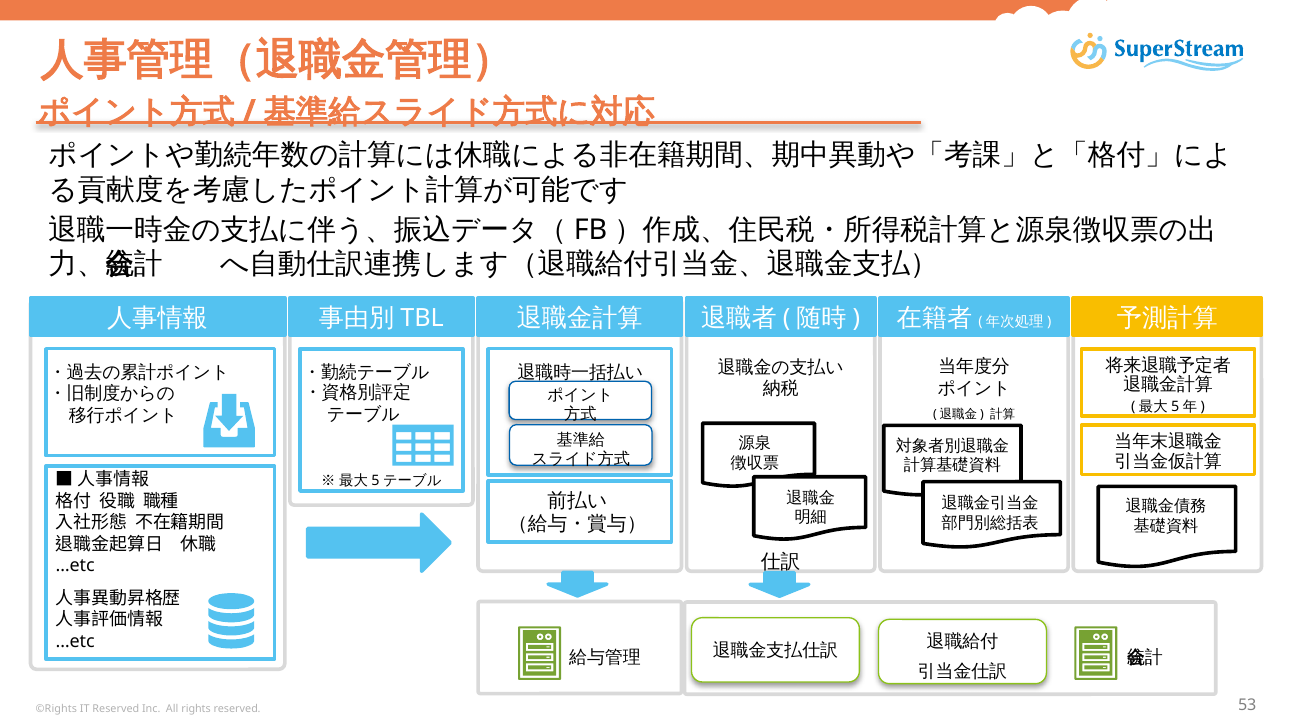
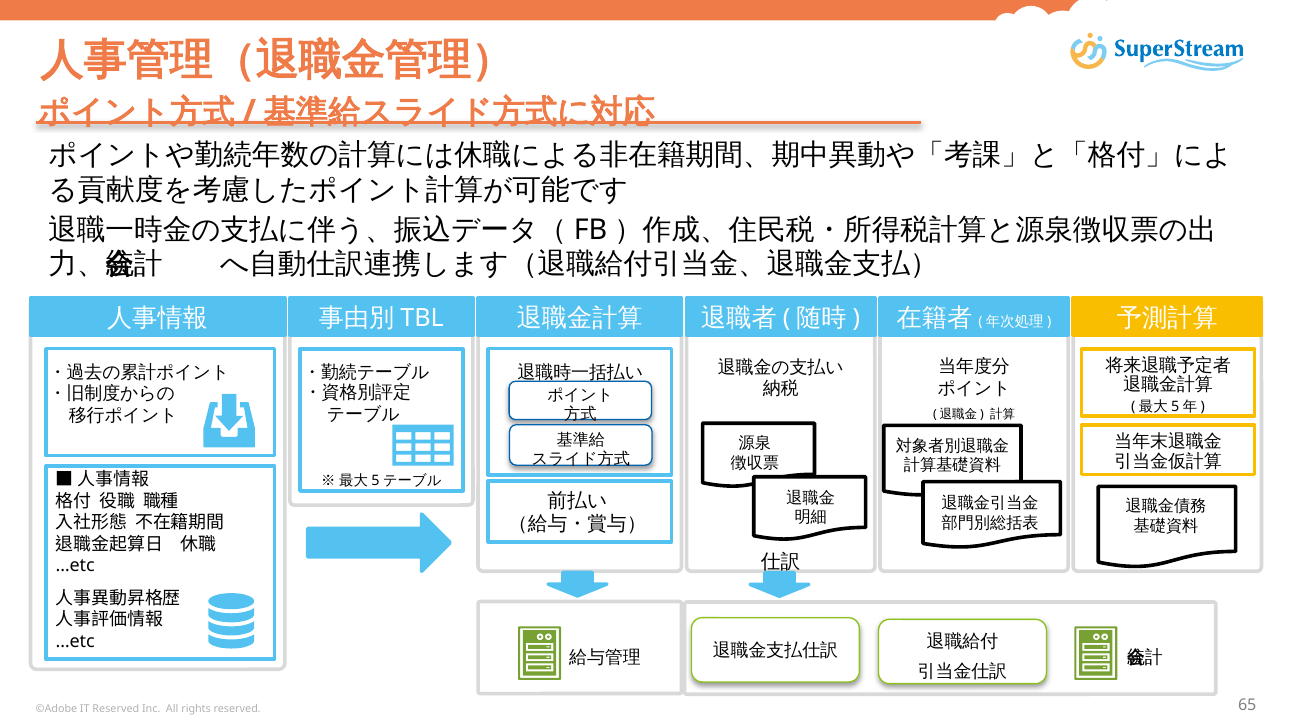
©Rights: ©Rights -> ©Adobe (56, 708)
53: 53 -> 65 (1247, 705)
